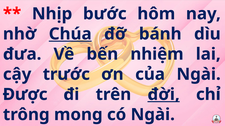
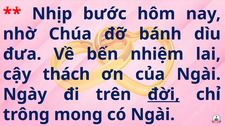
Chúa underline: present -> none (70, 34)
trước: trước -> thách (66, 75)
Được: Được -> Ngày (25, 95)
